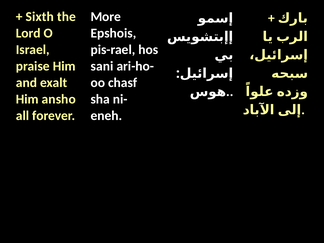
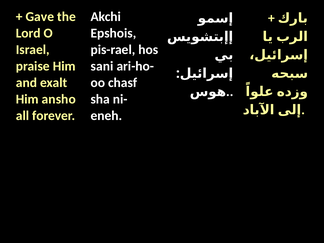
Sixth: Sixth -> Gave (40, 17)
More: More -> Akchi (106, 17)
